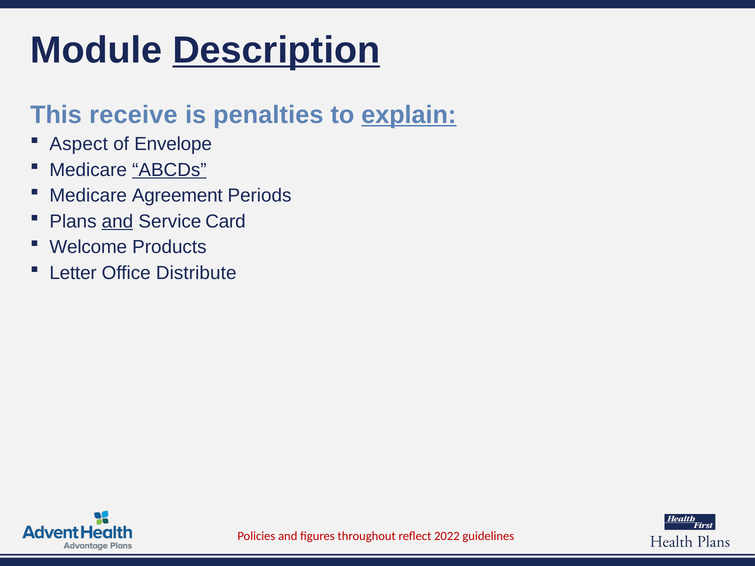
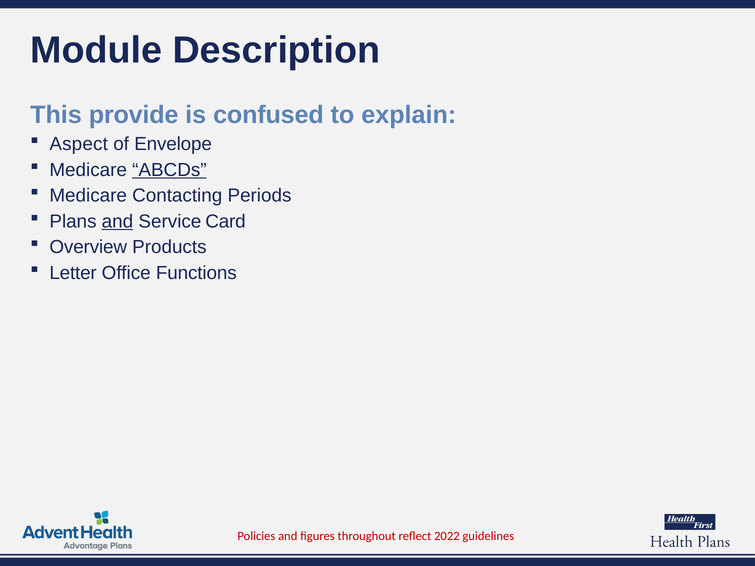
Description underline: present -> none (276, 50)
receive: receive -> provide (134, 115)
penalties: penalties -> confused (268, 115)
explain underline: present -> none (409, 115)
Agreement: Agreement -> Contacting (177, 196)
Welcome: Welcome -> Overview (88, 247)
Distribute: Distribute -> Functions (196, 273)
